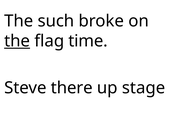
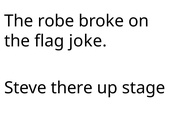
such: such -> robe (56, 21)
the underline: present -> none (17, 41)
time: time -> joke (88, 41)
